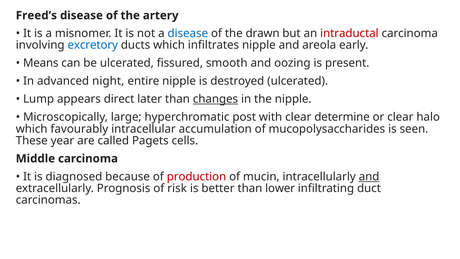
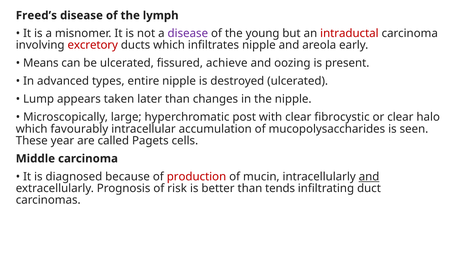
artery: artery -> lymph (161, 15)
disease colour: blue -> purple (188, 33)
drawn: drawn -> young (263, 33)
excretory colour: blue -> red (93, 45)
smooth: smooth -> achieve (227, 63)
night: night -> types (108, 81)
direct: direct -> taken (119, 99)
changes underline: present -> none (215, 99)
determine: determine -> fibrocystic (342, 117)
lower: lower -> tends (280, 188)
